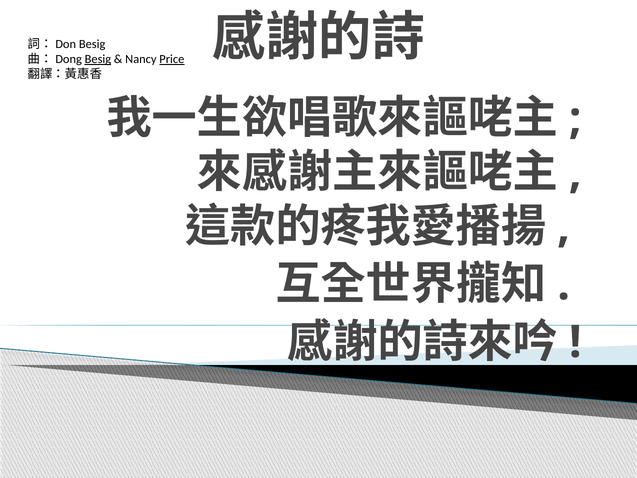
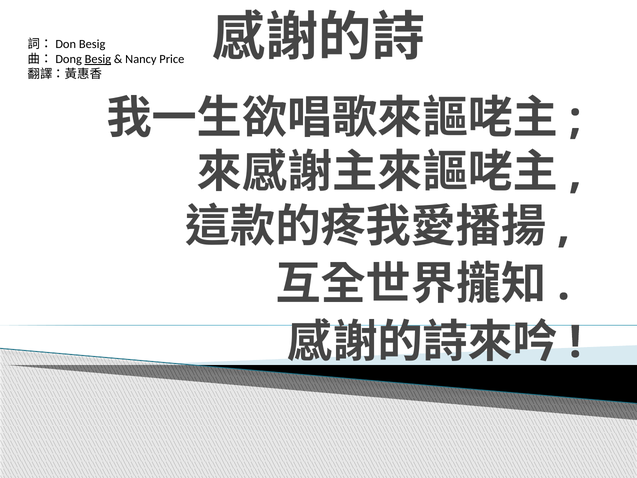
Price underline: present -> none (172, 59)
